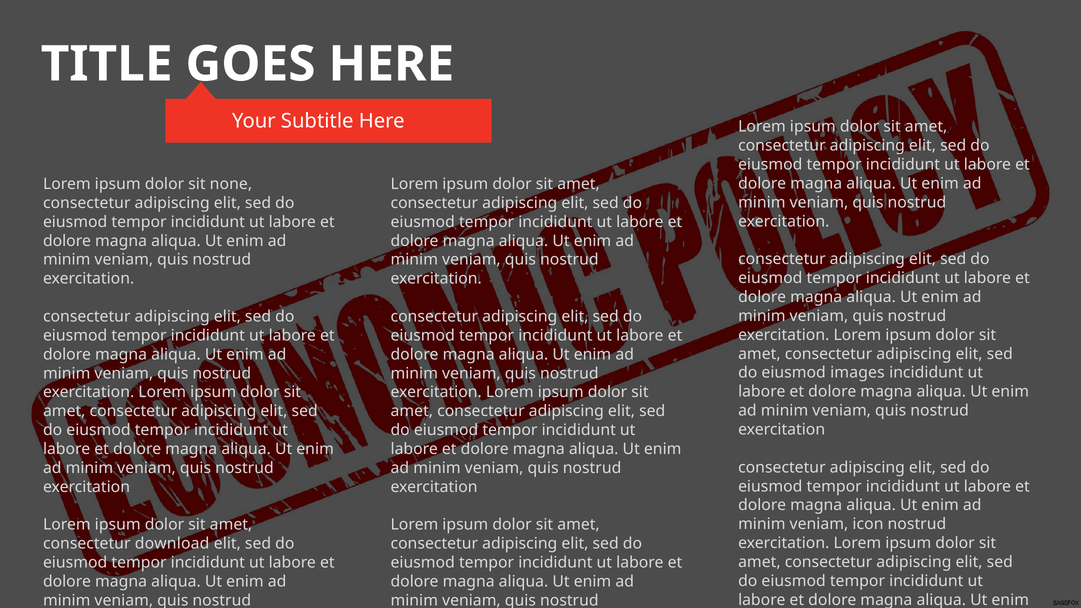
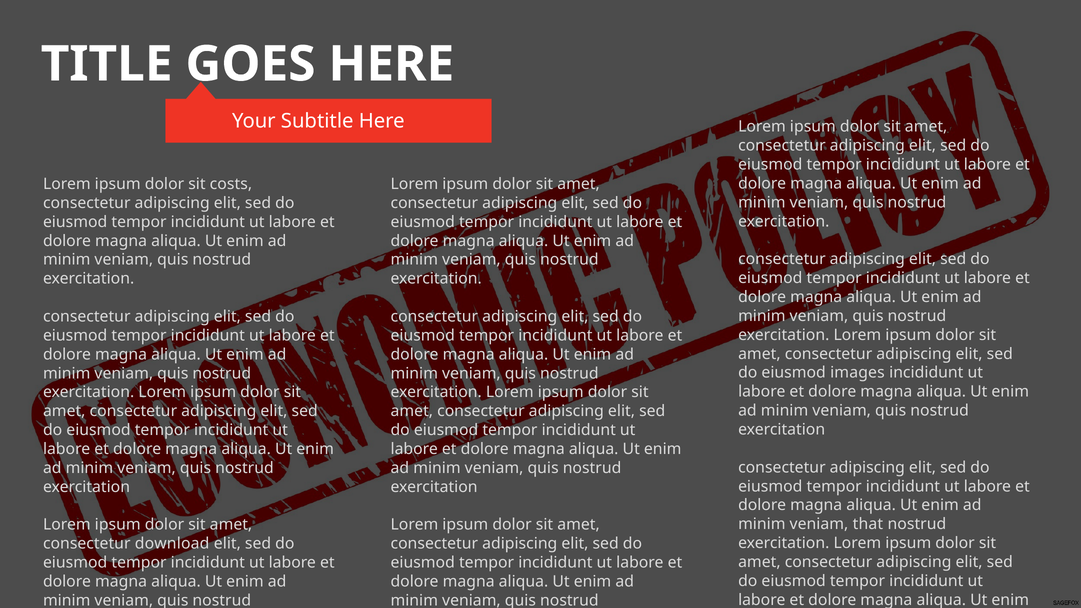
none: none -> costs (231, 184)
icon: icon -> that (868, 524)
